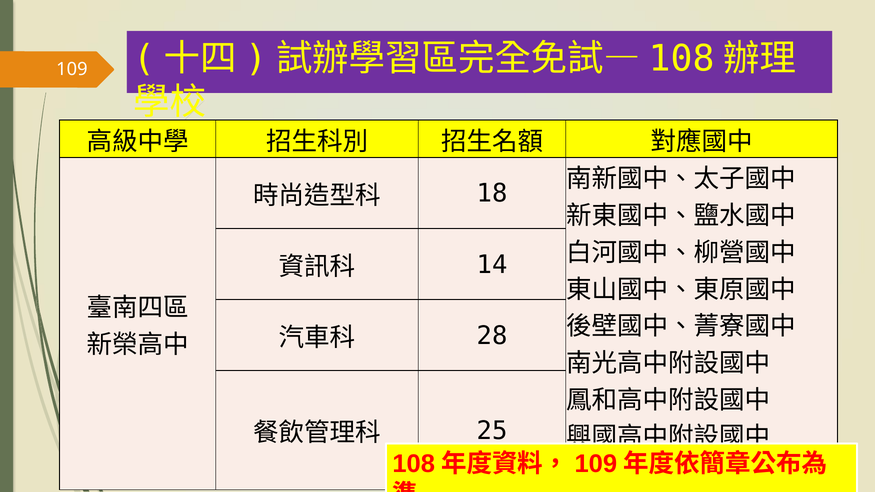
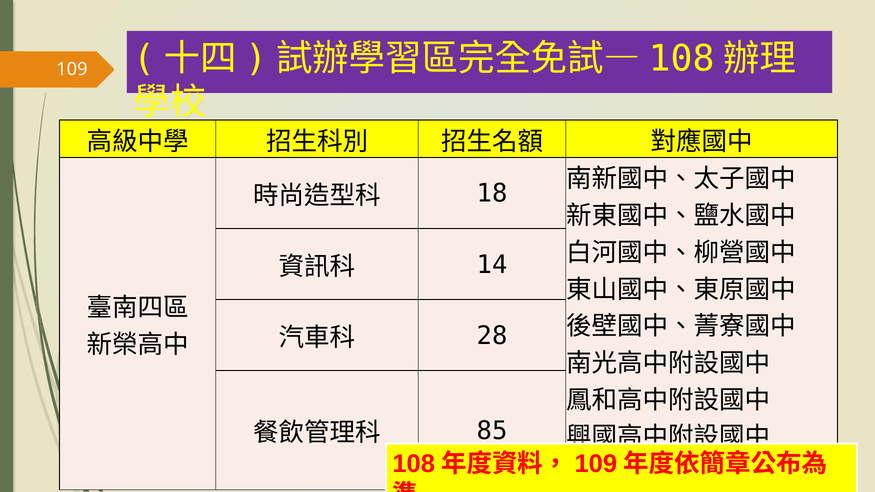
25: 25 -> 85 (492, 431)
